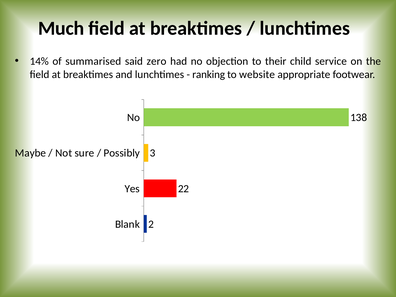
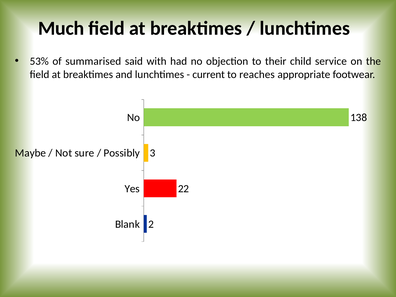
14%: 14% -> 53% (39, 61)
zero: zero -> with (157, 61)
ranking: ranking -> current (209, 74)
website: website -> reaches (257, 74)
